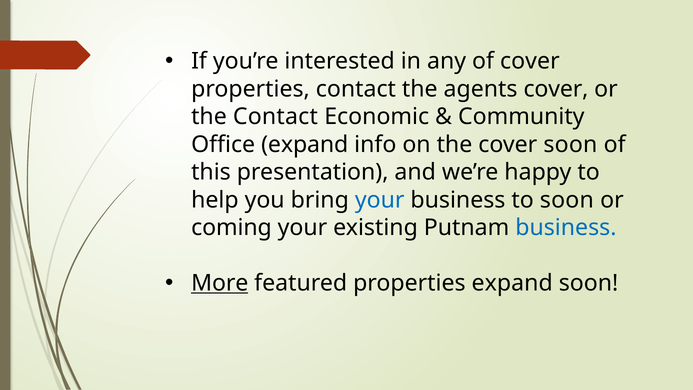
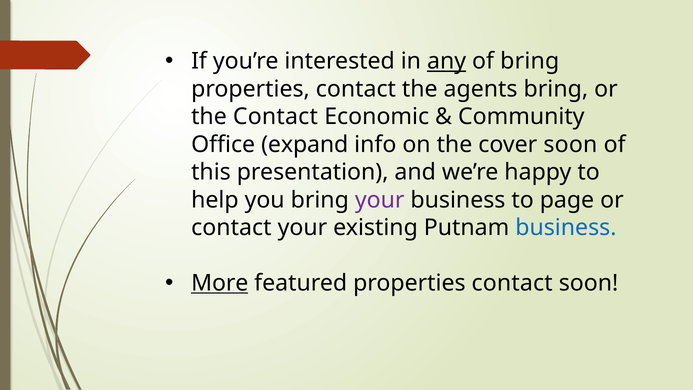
any underline: none -> present (447, 61)
of cover: cover -> bring (530, 61)
agents cover: cover -> bring (556, 89)
your colour: blue -> purple (380, 200)
to soon: soon -> page (567, 200)
coming: coming -> contact (231, 228)
featured properties expand: expand -> contact (512, 283)
